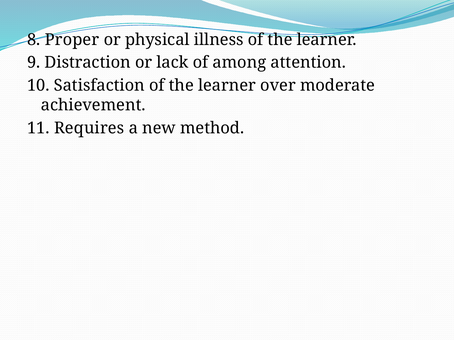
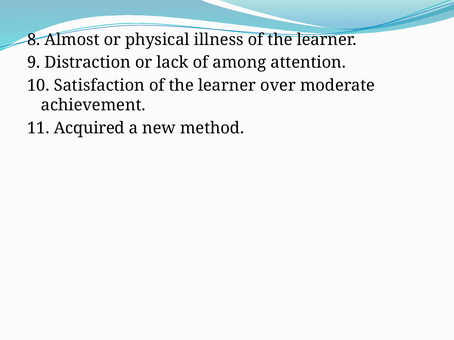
Proper: Proper -> Almost (72, 40)
Requires: Requires -> Acquired (89, 128)
